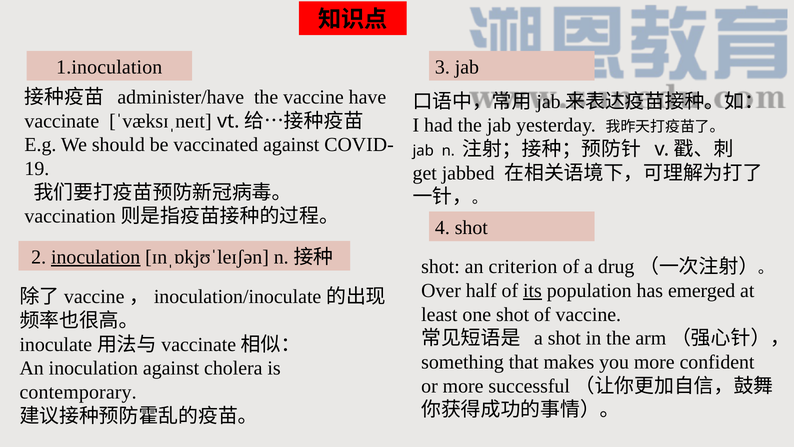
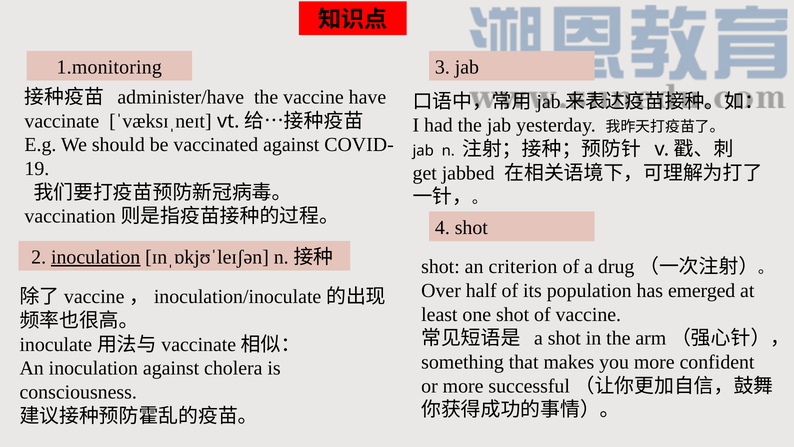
1.inoculation: 1.inoculation -> 1.monitoring (109, 67)
its underline: present -> none (532, 290)
contemporary: contemporary -> consciousness (78, 392)
